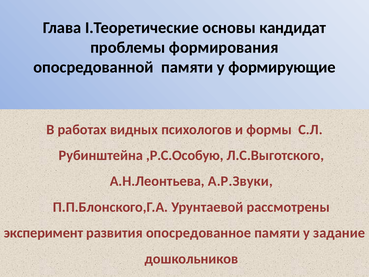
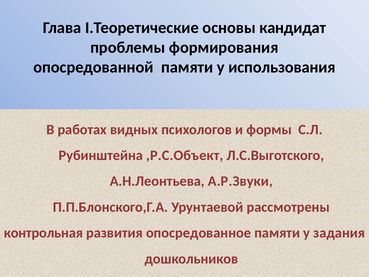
формирующие: формирующие -> использования (282, 67)
,Р.С.Особую: ,Р.С.Особую -> ,Р.С.Объект (185, 155)
эксперимент: эксперимент -> контрольная (43, 233)
задание: задание -> задания (339, 233)
